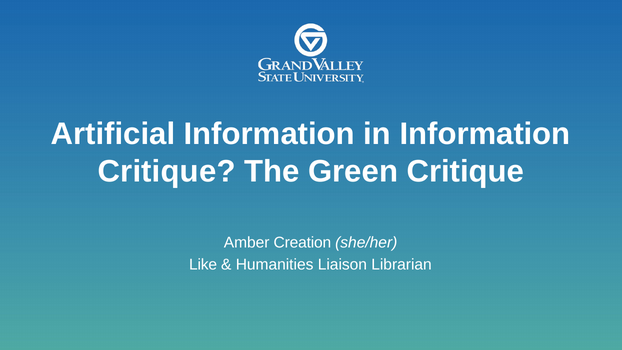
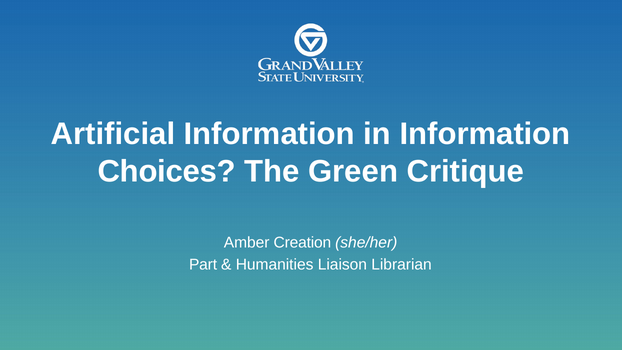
Critique: Critique -> Choices (167, 171)
Like: Like -> Part (203, 264)
